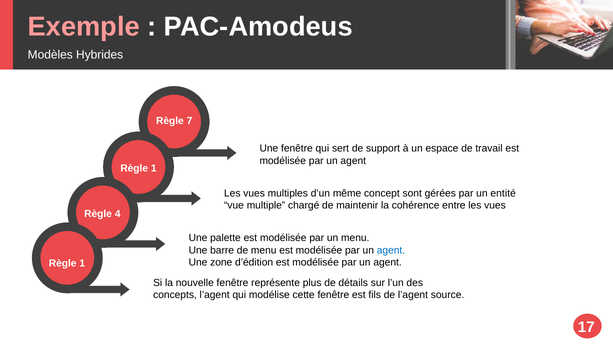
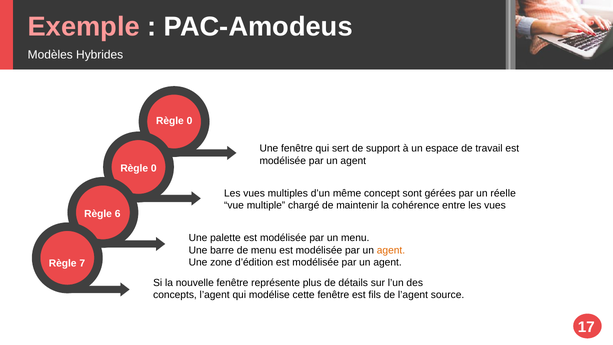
7: 7 -> 0 (190, 121)
1: 1 -> 0 (154, 168)
entité: entité -> réelle (503, 193)
4: 4 -> 6 (118, 214)
agent colour: blue -> orange (391, 250)
1: 1 -> 7 (82, 263)
